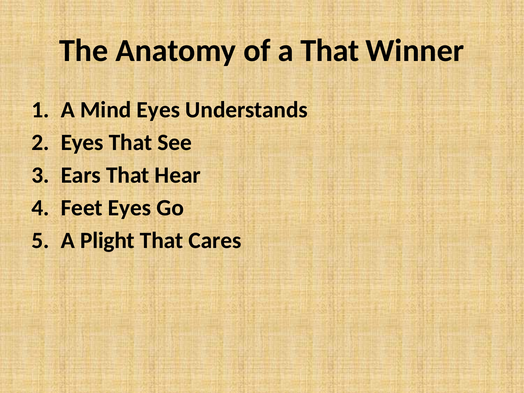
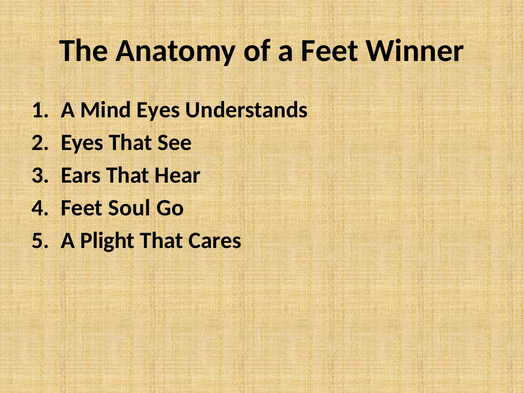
a That: That -> Feet (330, 51)
Feet Eyes: Eyes -> Soul (129, 208)
